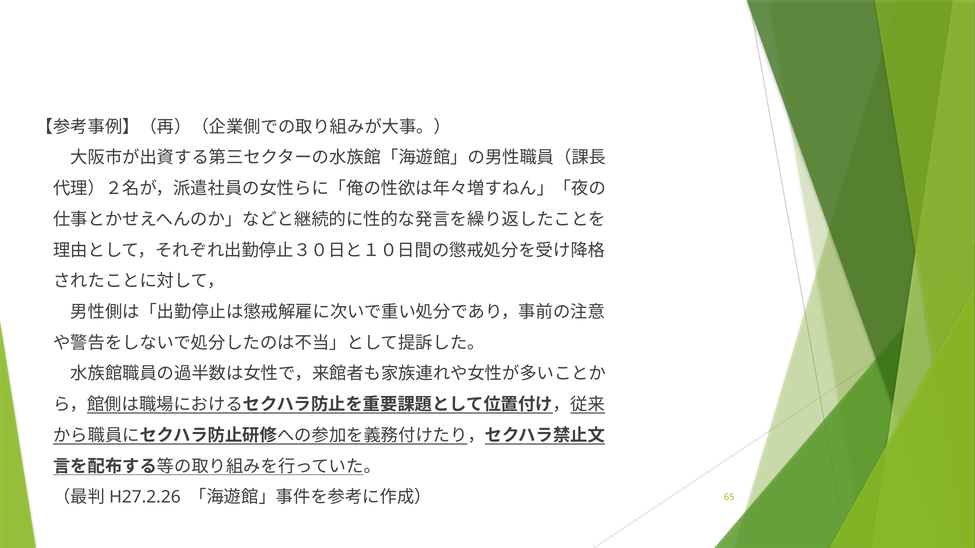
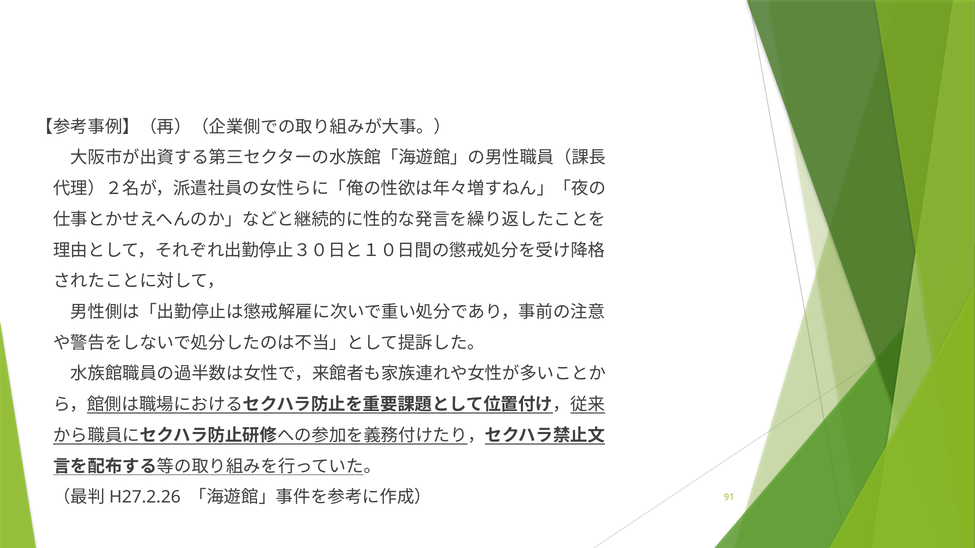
65: 65 -> 91 (729, 498)
